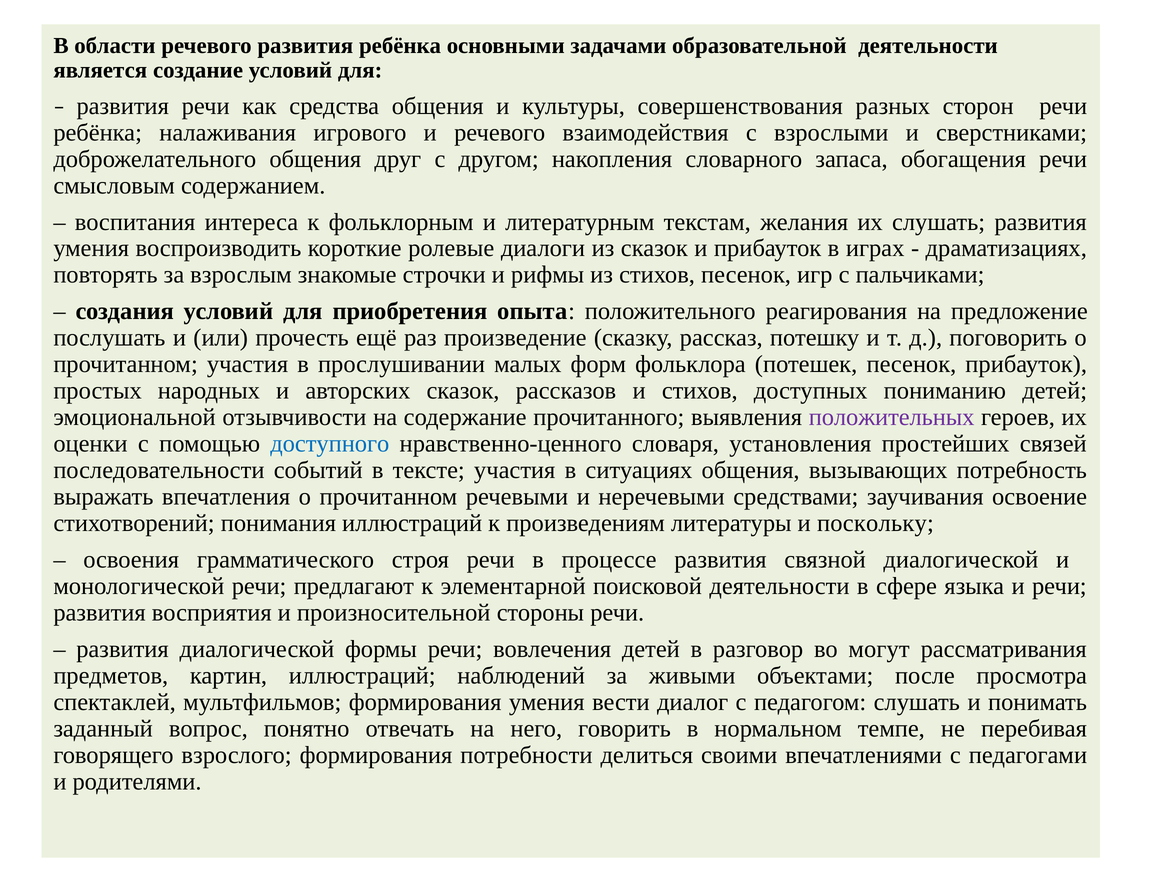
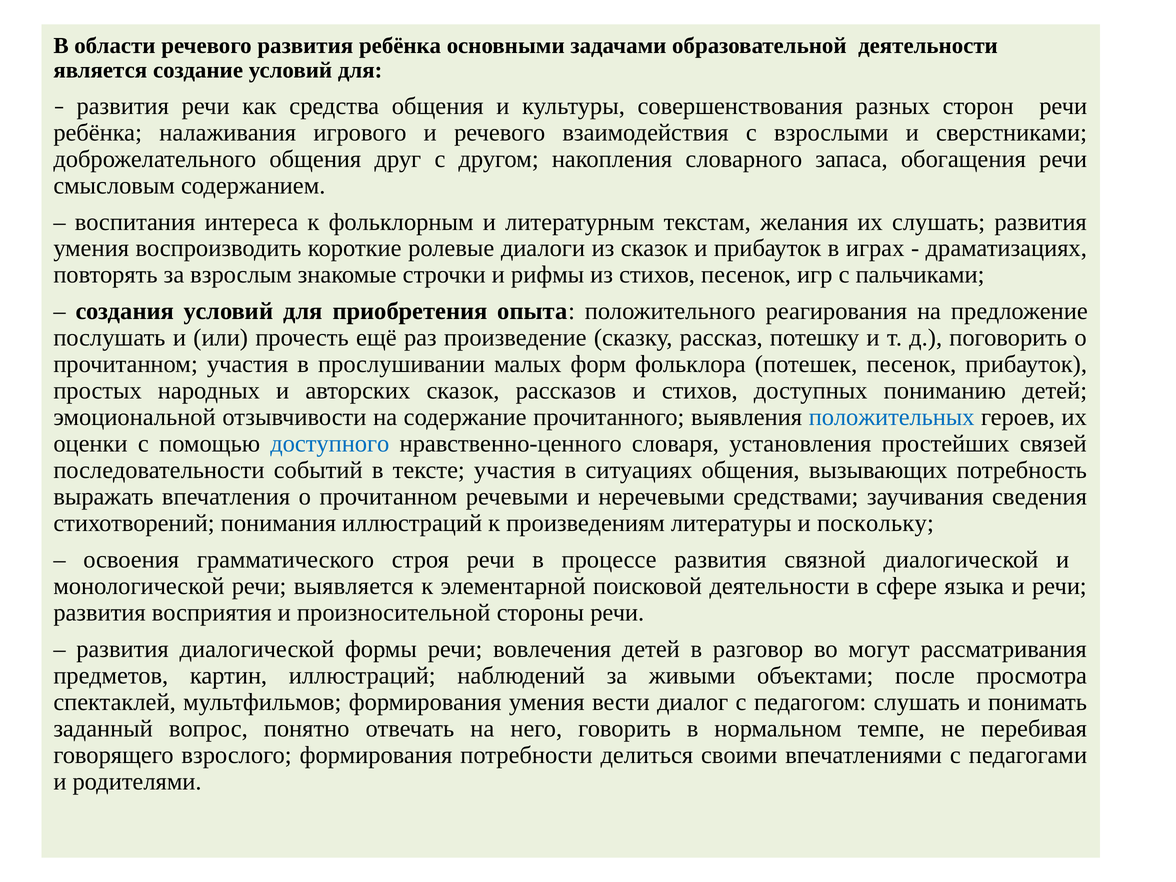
положительных colour: purple -> blue (892, 417)
освоение: освоение -> сведения (1039, 497)
предлагают: предлагают -> выявляется (354, 586)
